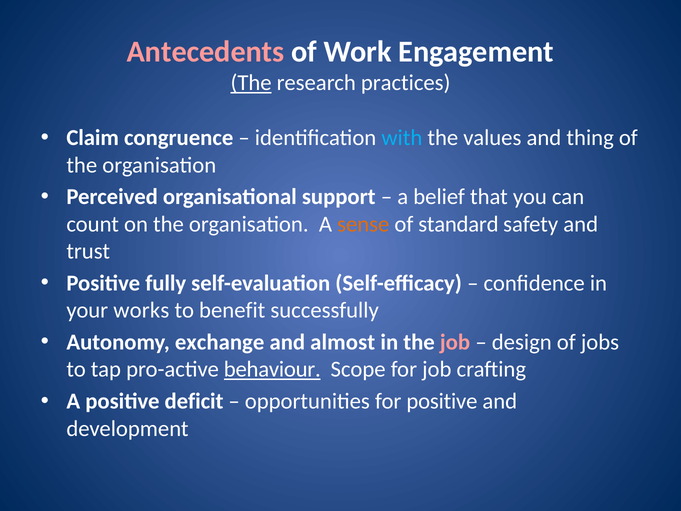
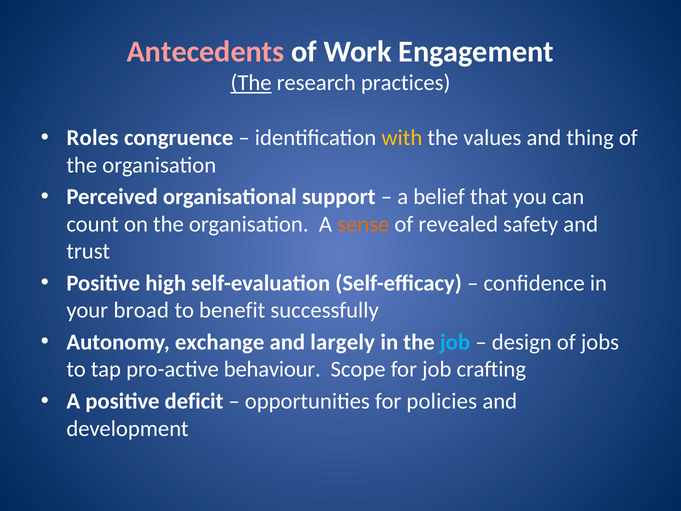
Claim: Claim -> Roles (93, 138)
with colour: light blue -> yellow (402, 138)
standard: standard -> revealed (458, 224)
fully: fully -> high (166, 283)
works: works -> broad (141, 310)
almost: almost -> largely (343, 342)
job colour: pink -> light blue (455, 342)
behaviour underline: present -> none (272, 369)
for positive: positive -> policies (442, 401)
